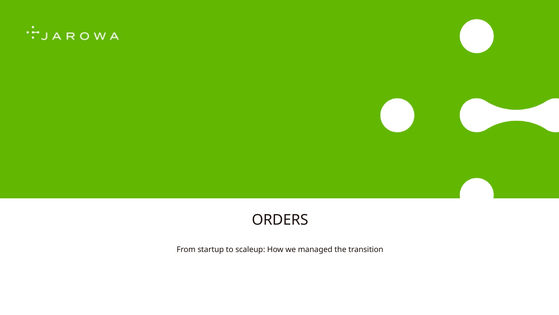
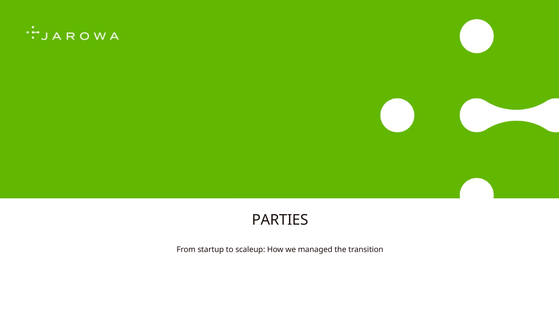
ORDERS: ORDERS -> PARTIES (280, 219)
